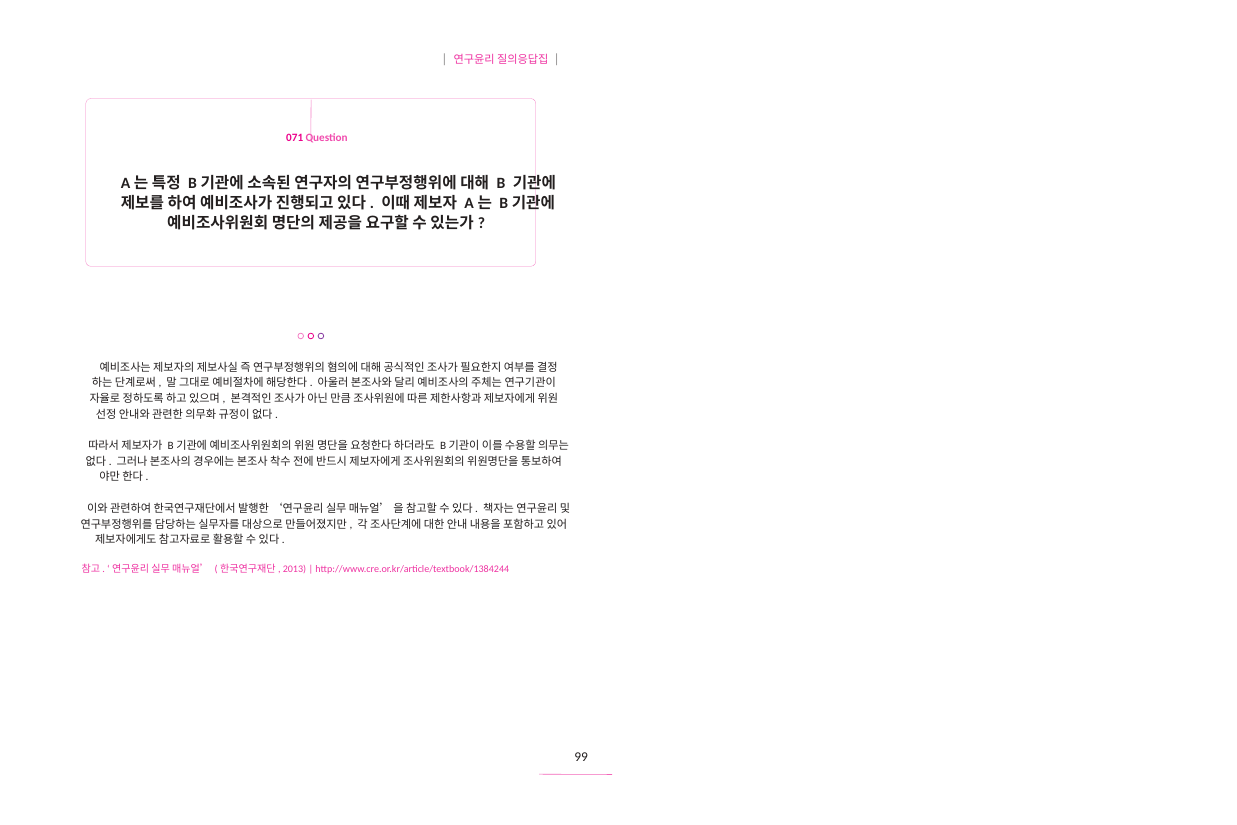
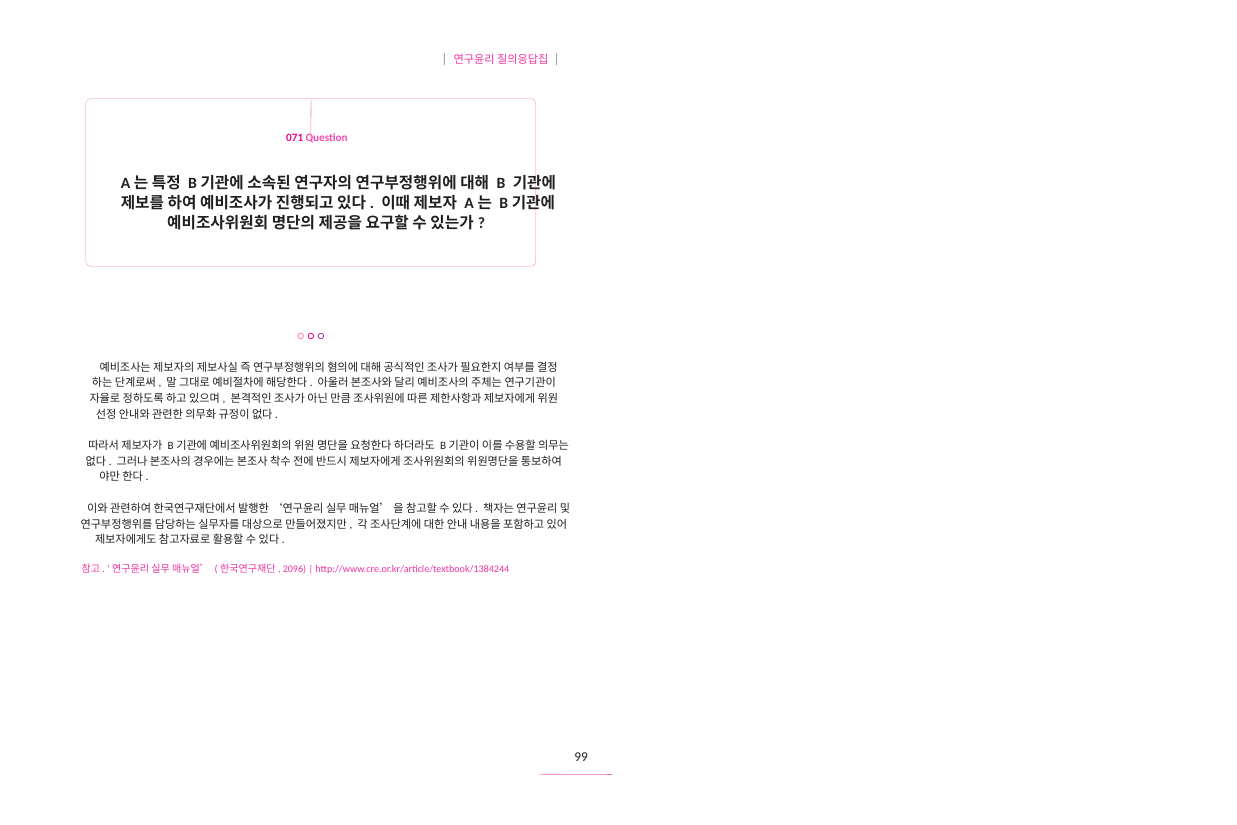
2013: 2013 -> 2096 (294, 569)
